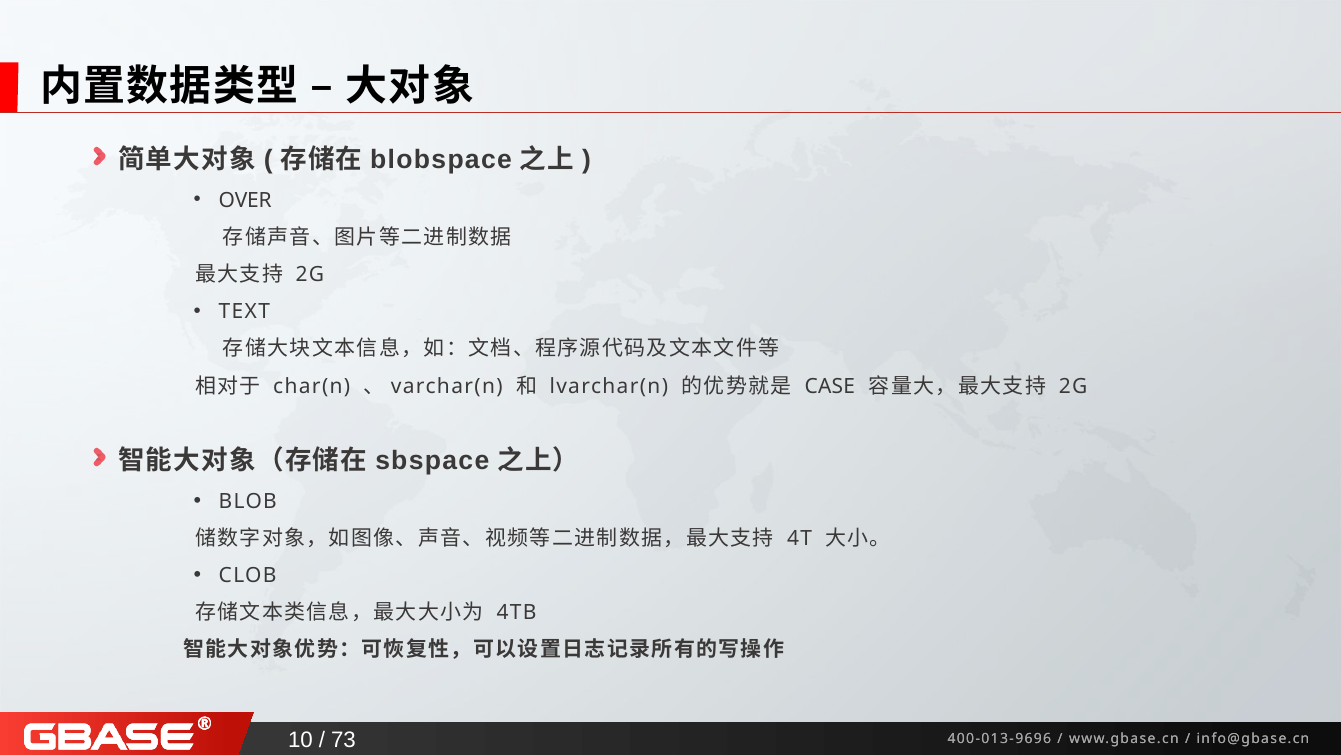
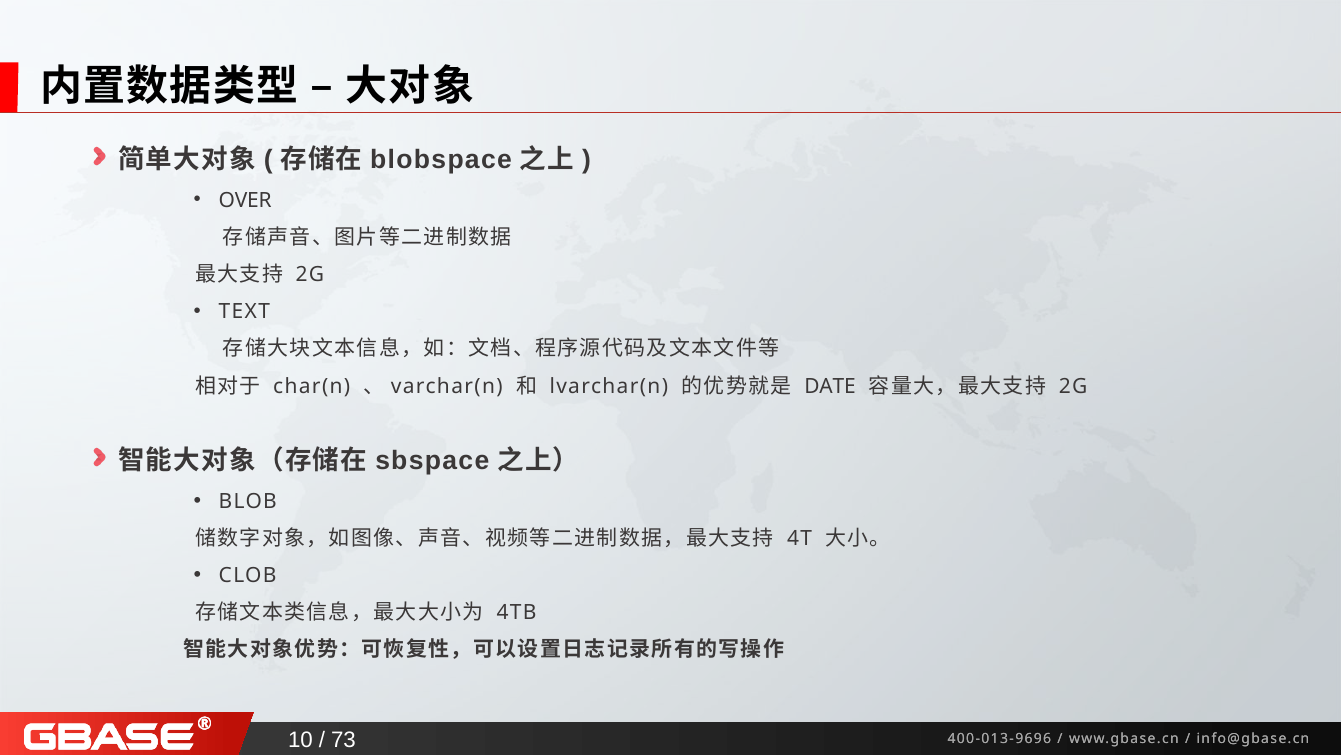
CASE: CASE -> DATE (830, 386)
